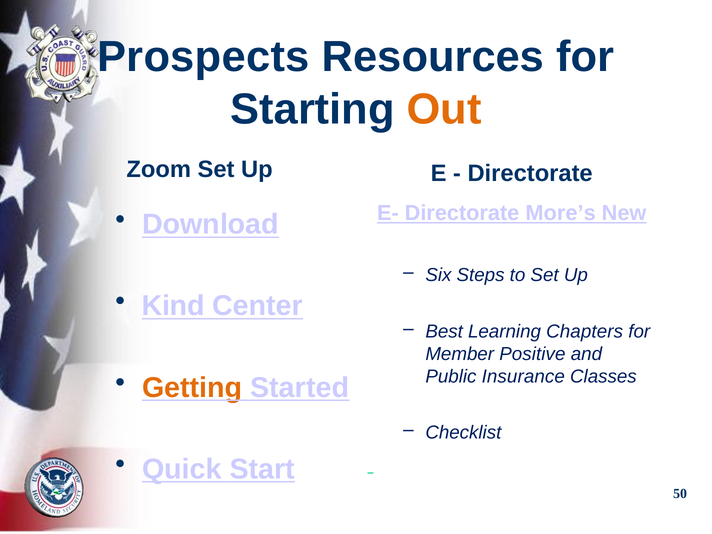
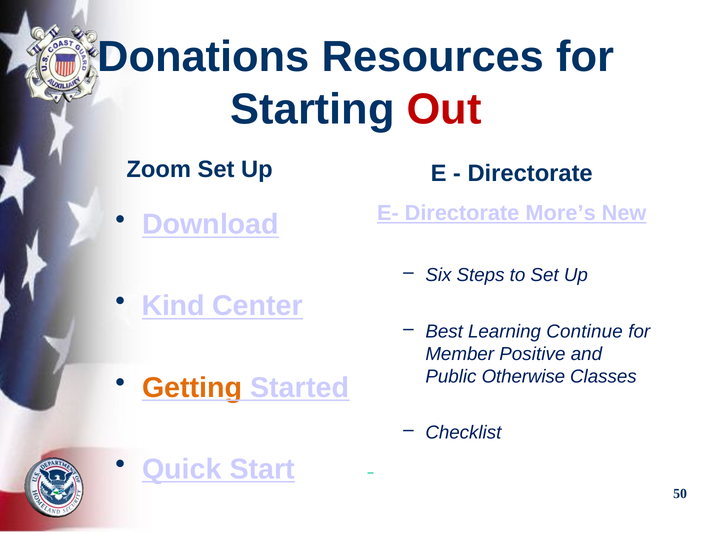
Prospects: Prospects -> Donations (203, 57)
Out colour: orange -> red (444, 109)
Chapters: Chapters -> Continue (585, 331)
Insurance: Insurance -> Otherwise (523, 377)
